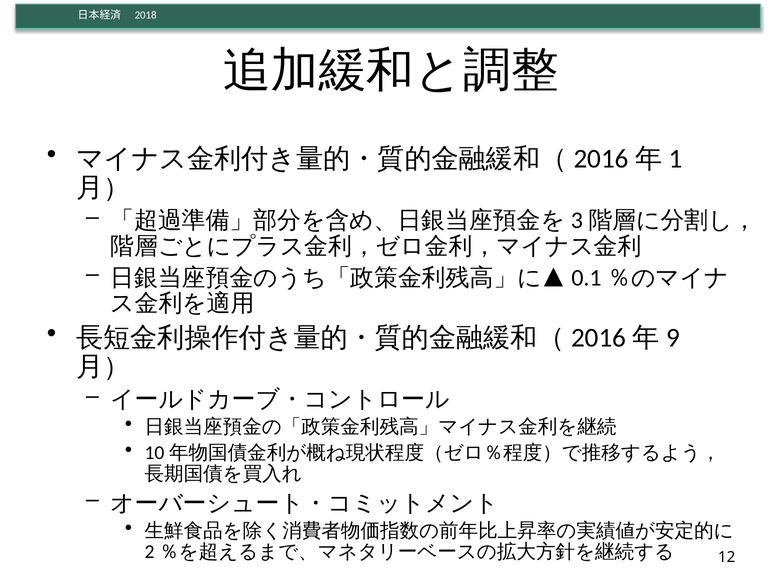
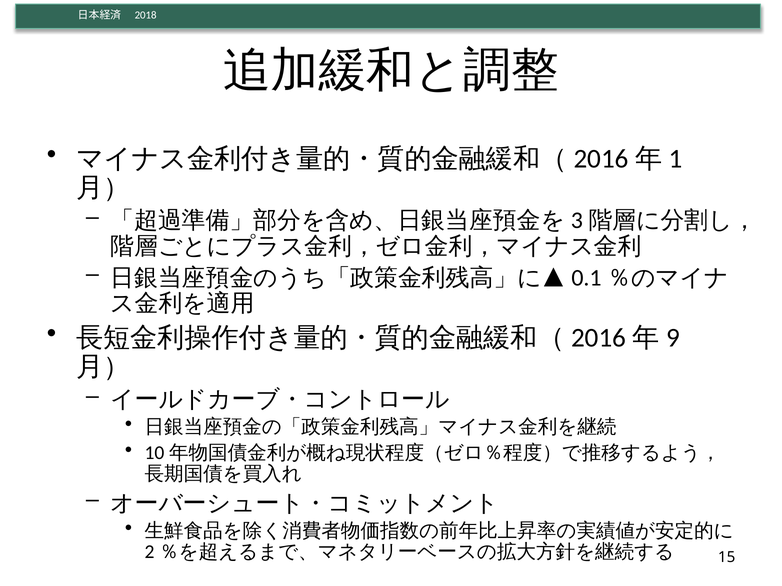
12: 12 -> 15 (727, 558)
